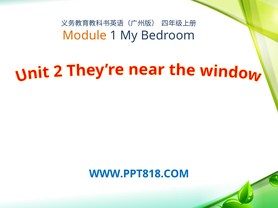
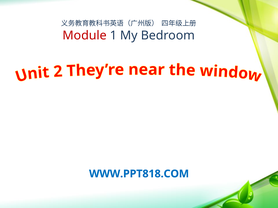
Module colour: orange -> red (85, 35)
